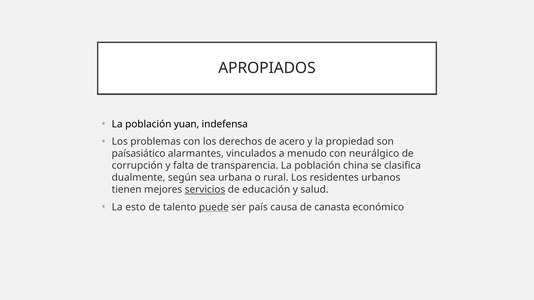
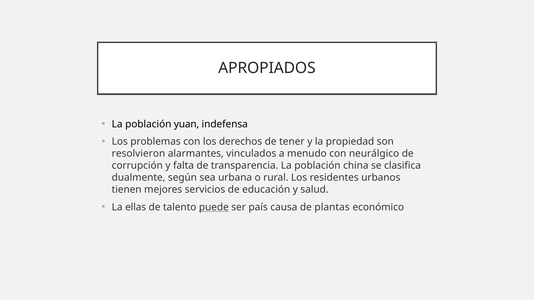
acero: acero -> tener (292, 142)
paísasiático: paísasiático -> resolvieron (138, 154)
servicios underline: present -> none (205, 190)
esto: esto -> ellas (136, 207)
canasta: canasta -> plantas (332, 207)
